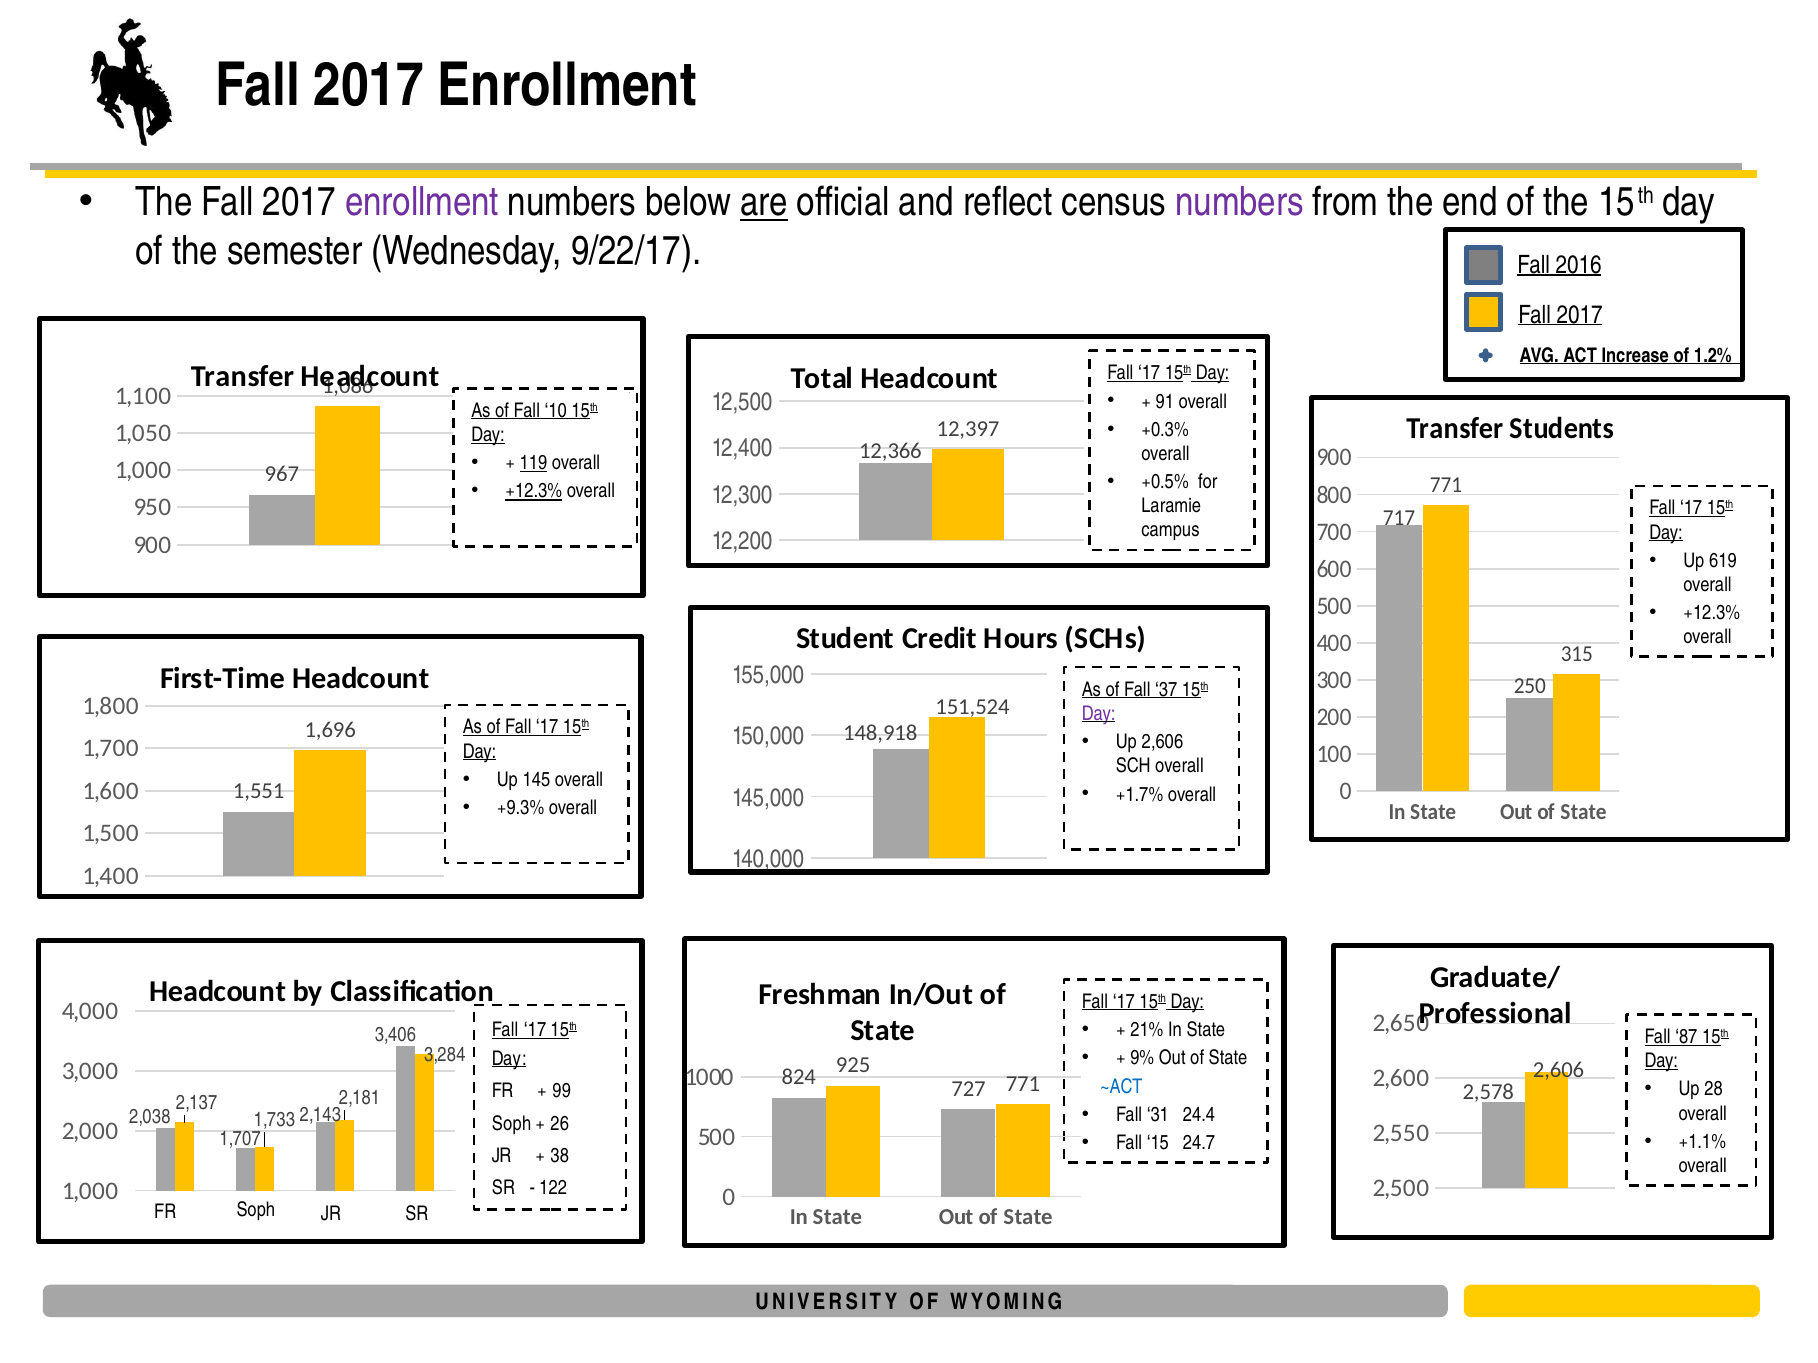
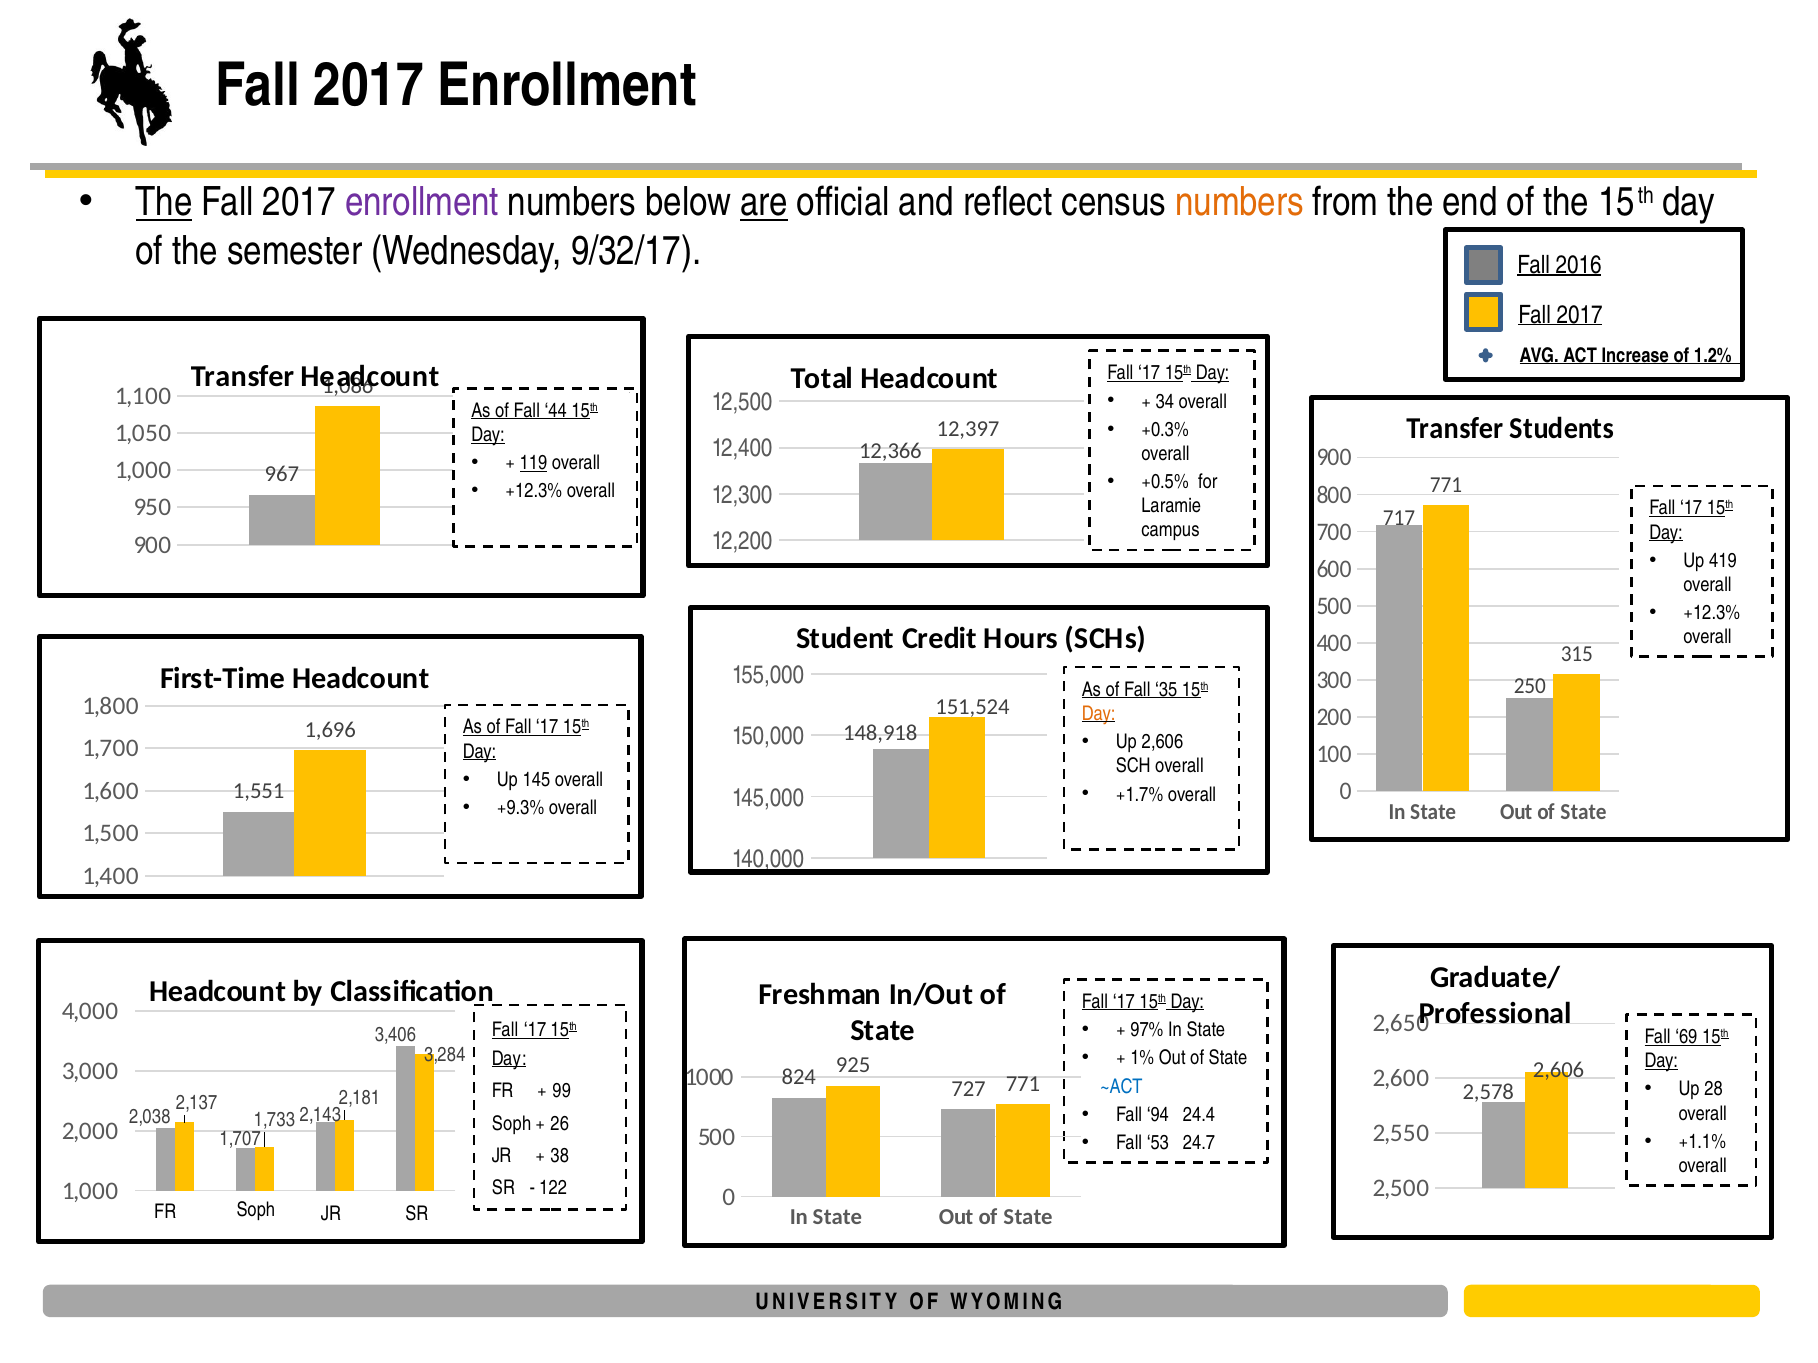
The underline: none -> present (164, 203)
numbers colour: purple -> orange (1240, 203)
9/22/17: 9/22/17 -> 9/32/17 (636, 251)
91: 91 -> 34 (1165, 402)
10: 10 -> 44 (556, 411)
+12.3% underline: present -> none (534, 491)
619: 619 -> 419 (1723, 561)
37: 37 -> 35 (1166, 690)
Day colour: purple -> orange (1099, 714)
21%: 21% -> 97% (1147, 1030)
87: 87 -> 69 (1686, 1037)
9%: 9% -> 1% (1142, 1059)
31: 31 -> 94 (1158, 1115)
15: 15 -> 53 (1158, 1143)
